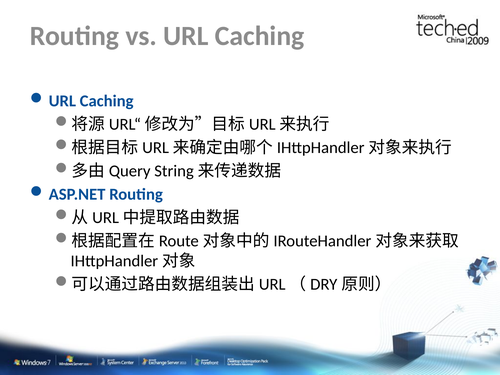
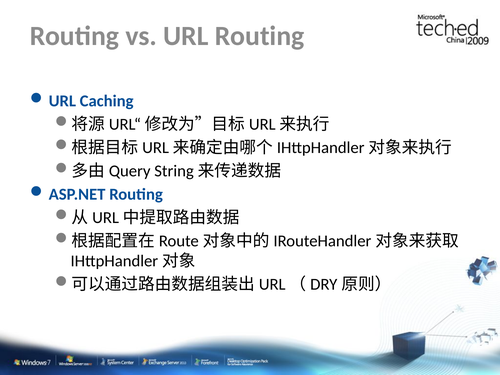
vs URL Caching: Caching -> Routing (260, 36)
